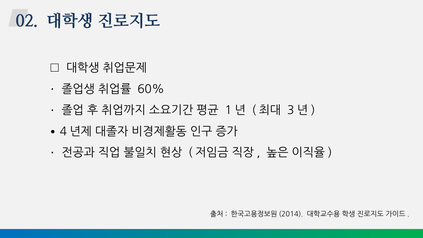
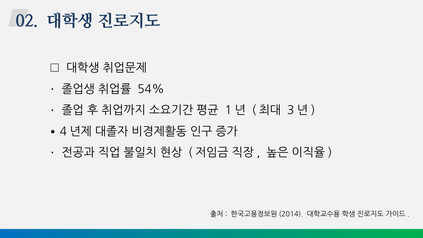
60%: 60% -> 54% (151, 89)
